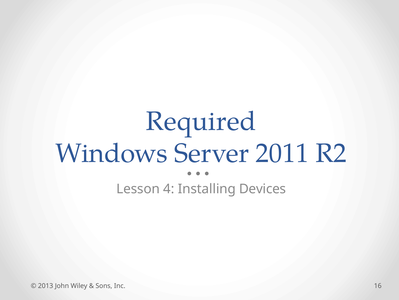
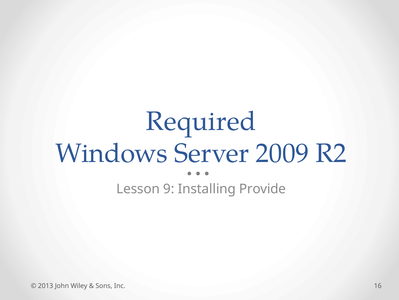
2011: 2011 -> 2009 (282, 153)
4: 4 -> 9 (169, 188)
Devices: Devices -> Provide (263, 188)
